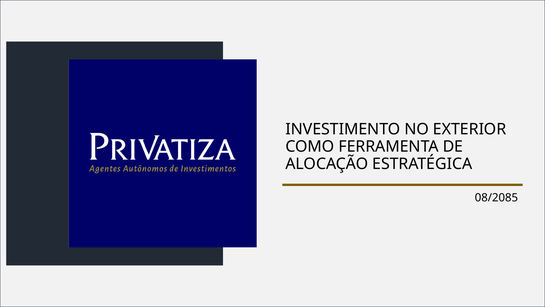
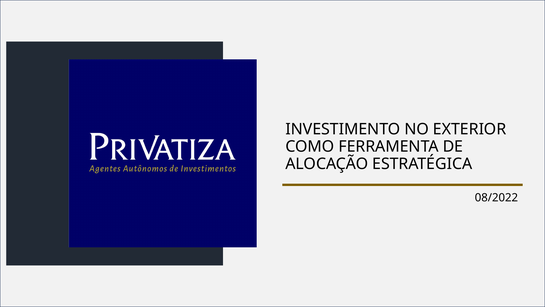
08/2085: 08/2085 -> 08/2022 (496, 197)
